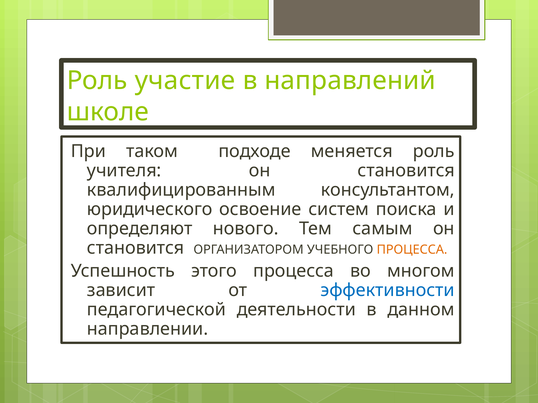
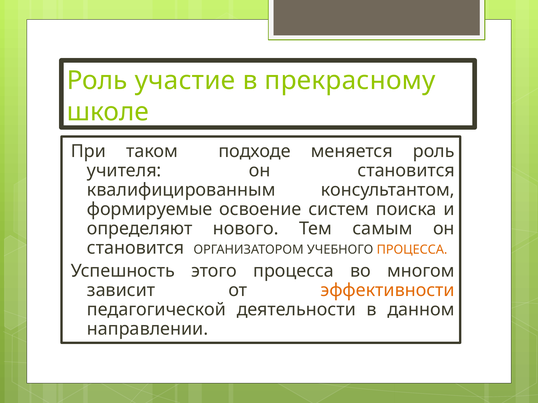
направлений: направлений -> прекрасному (350, 81)
юридического: юридического -> формируемые (150, 210)
эффективности colour: blue -> orange (388, 291)
